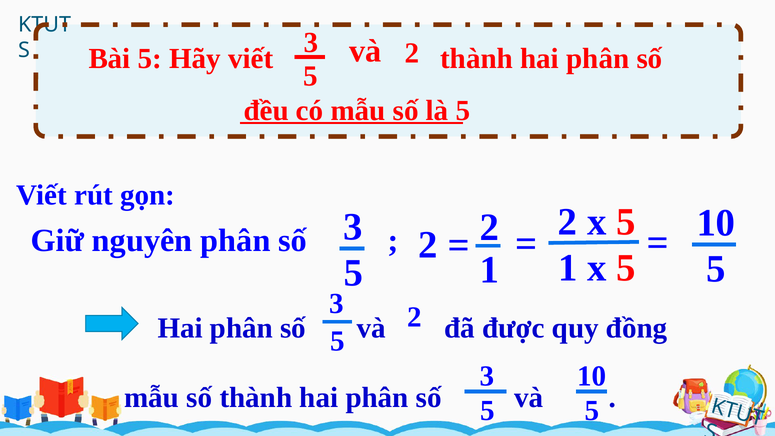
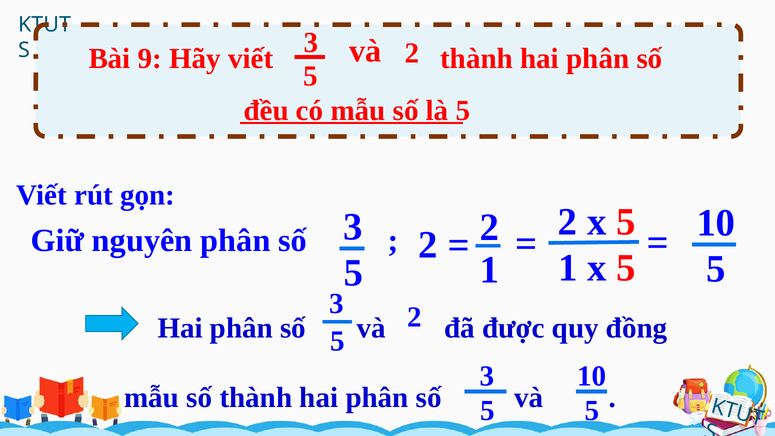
Bài 5: 5 -> 9 (150, 58)
